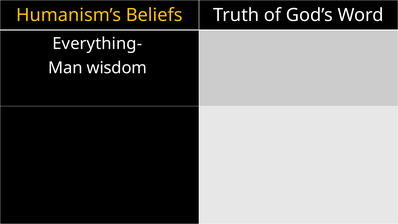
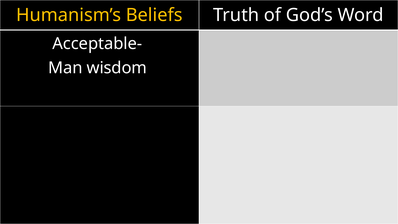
Everything-: Everything- -> Acceptable- (97, 44)
